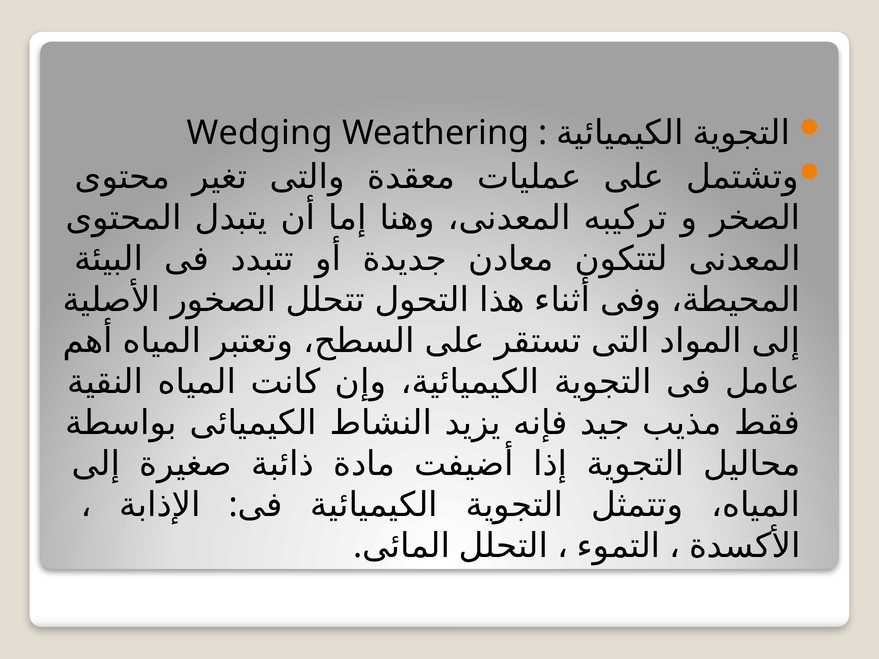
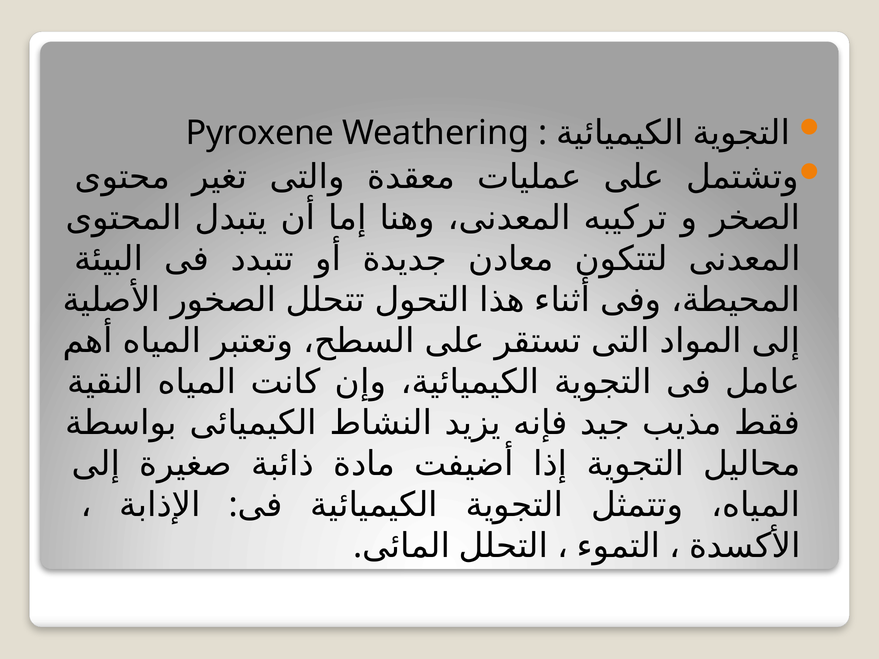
Wedging: Wedging -> Pyroxene (260, 133)
